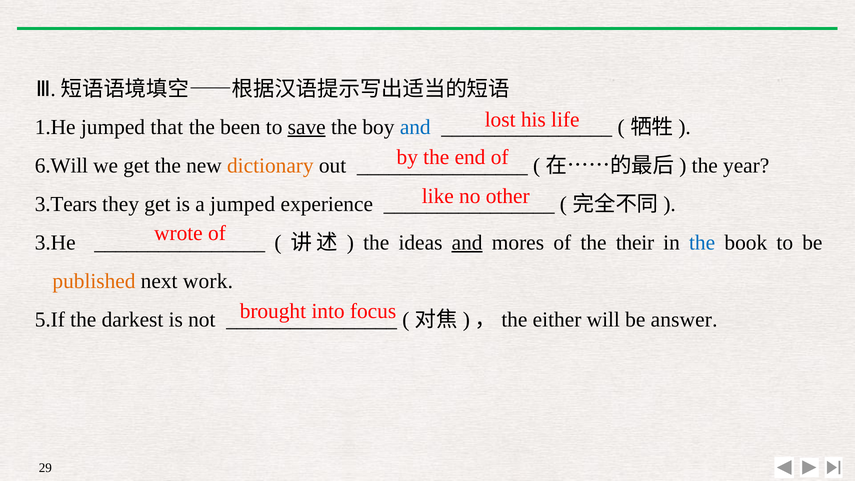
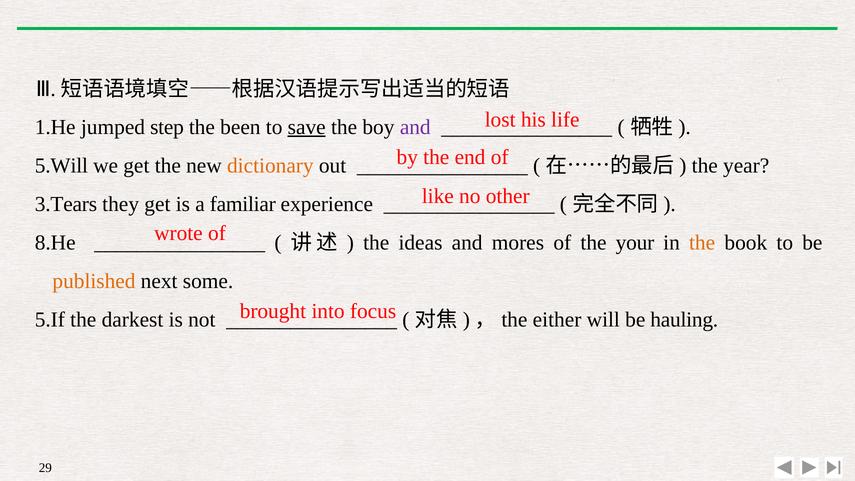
that: that -> step (167, 127)
and colour: blue -> purple (415, 127)
6.Will: 6.Will -> 5.Will (61, 166)
a jumped: jumped -> familiar (243, 204)
3.He: 3.He -> 8.He (55, 242)
and underline: present -> none (467, 242)
their: their -> your (635, 242)
the colour: blue -> orange (702, 242)
work: work -> some (208, 281)
answer: answer -> hauling (684, 319)
